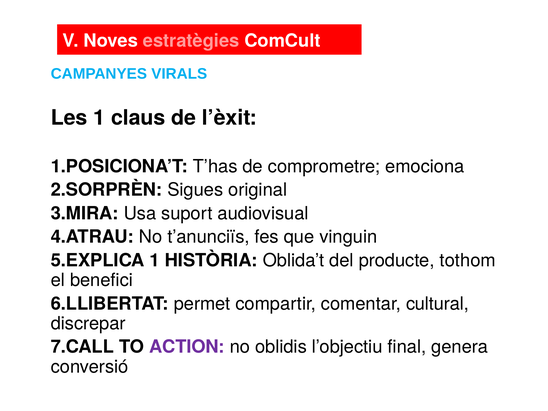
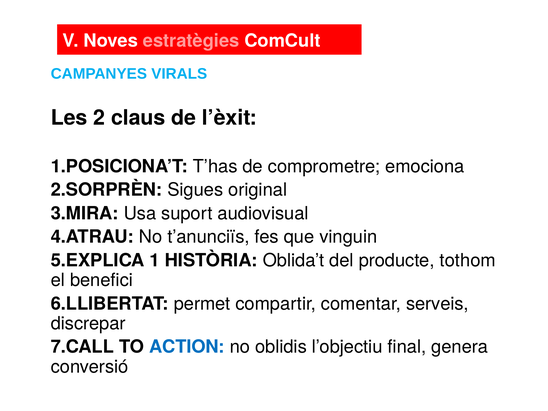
Les 1: 1 -> 2 (99, 118)
cultural: cultural -> serveis (437, 304)
ACTION colour: purple -> blue (187, 347)
